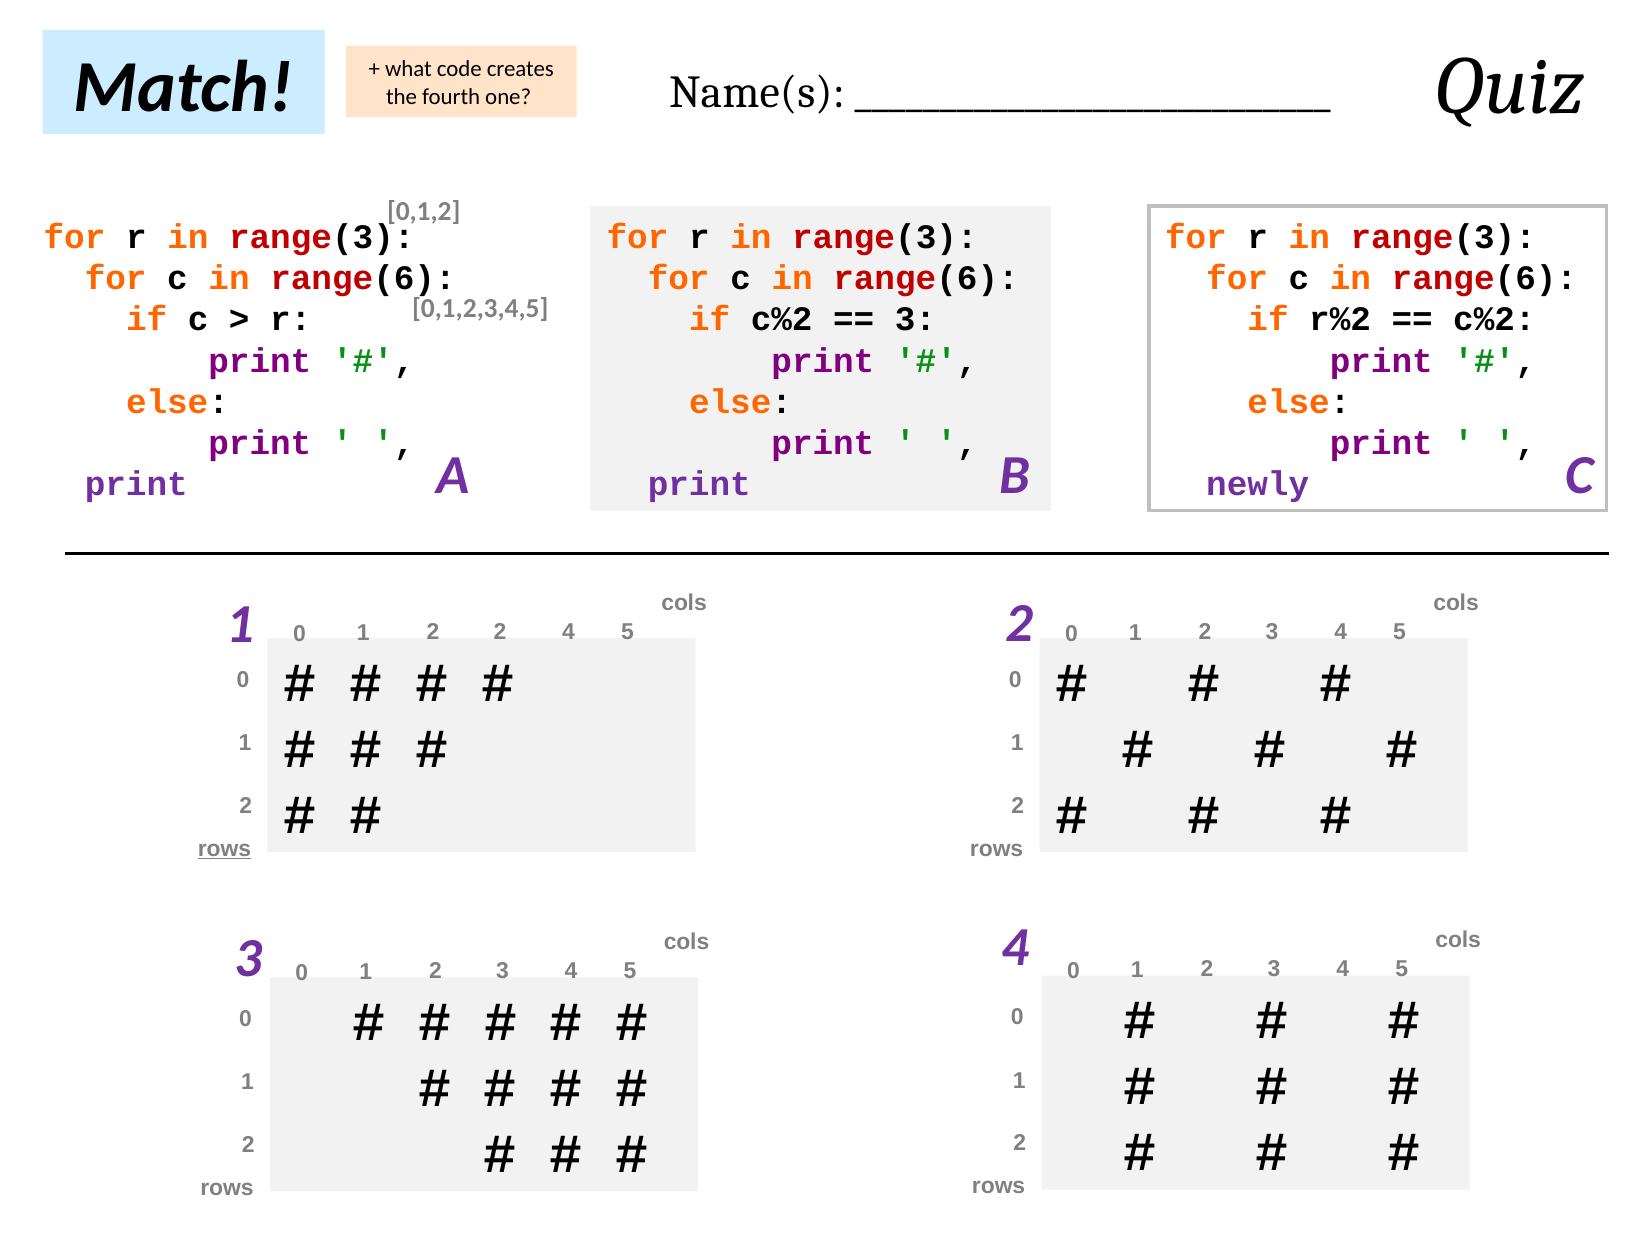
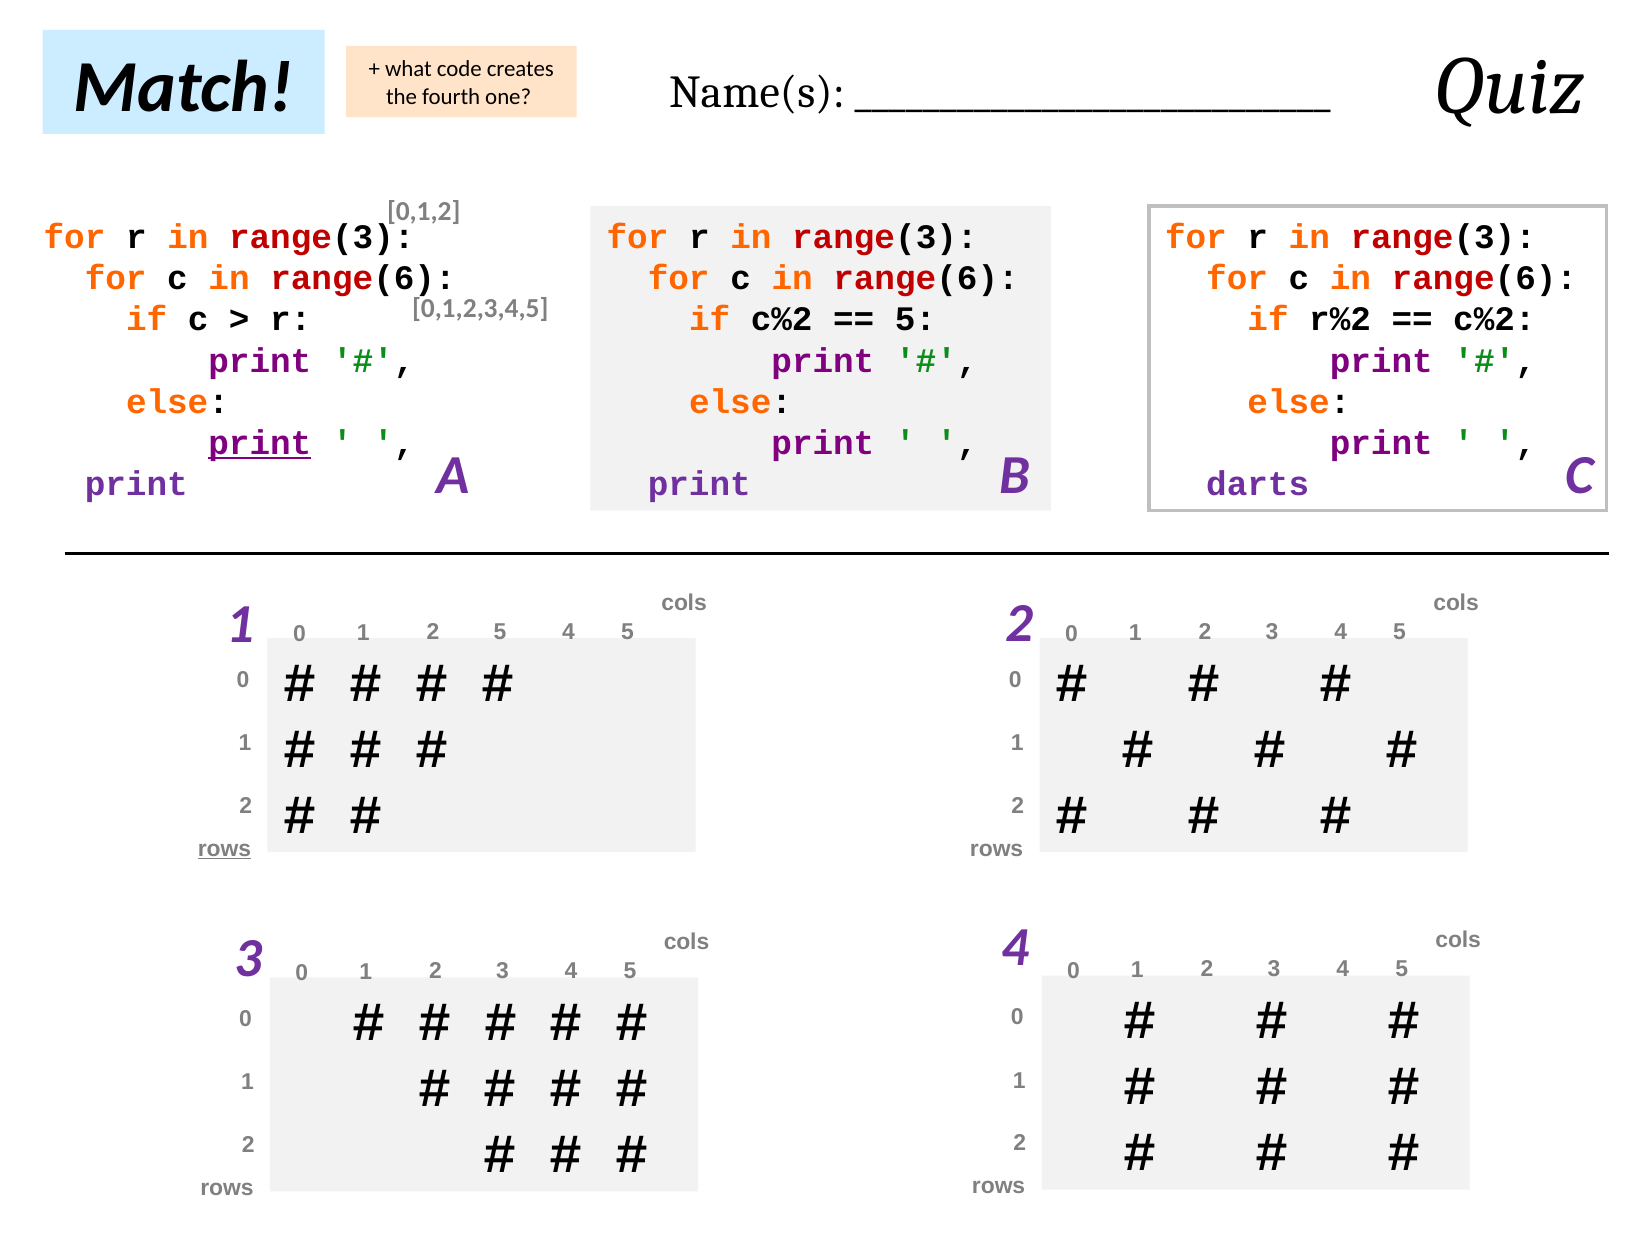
3: 3 -> 5 (915, 320)
print underline: none -> present (260, 443)
newly: newly -> darts (1258, 484)
2 2: 2 -> 5 (500, 631)
